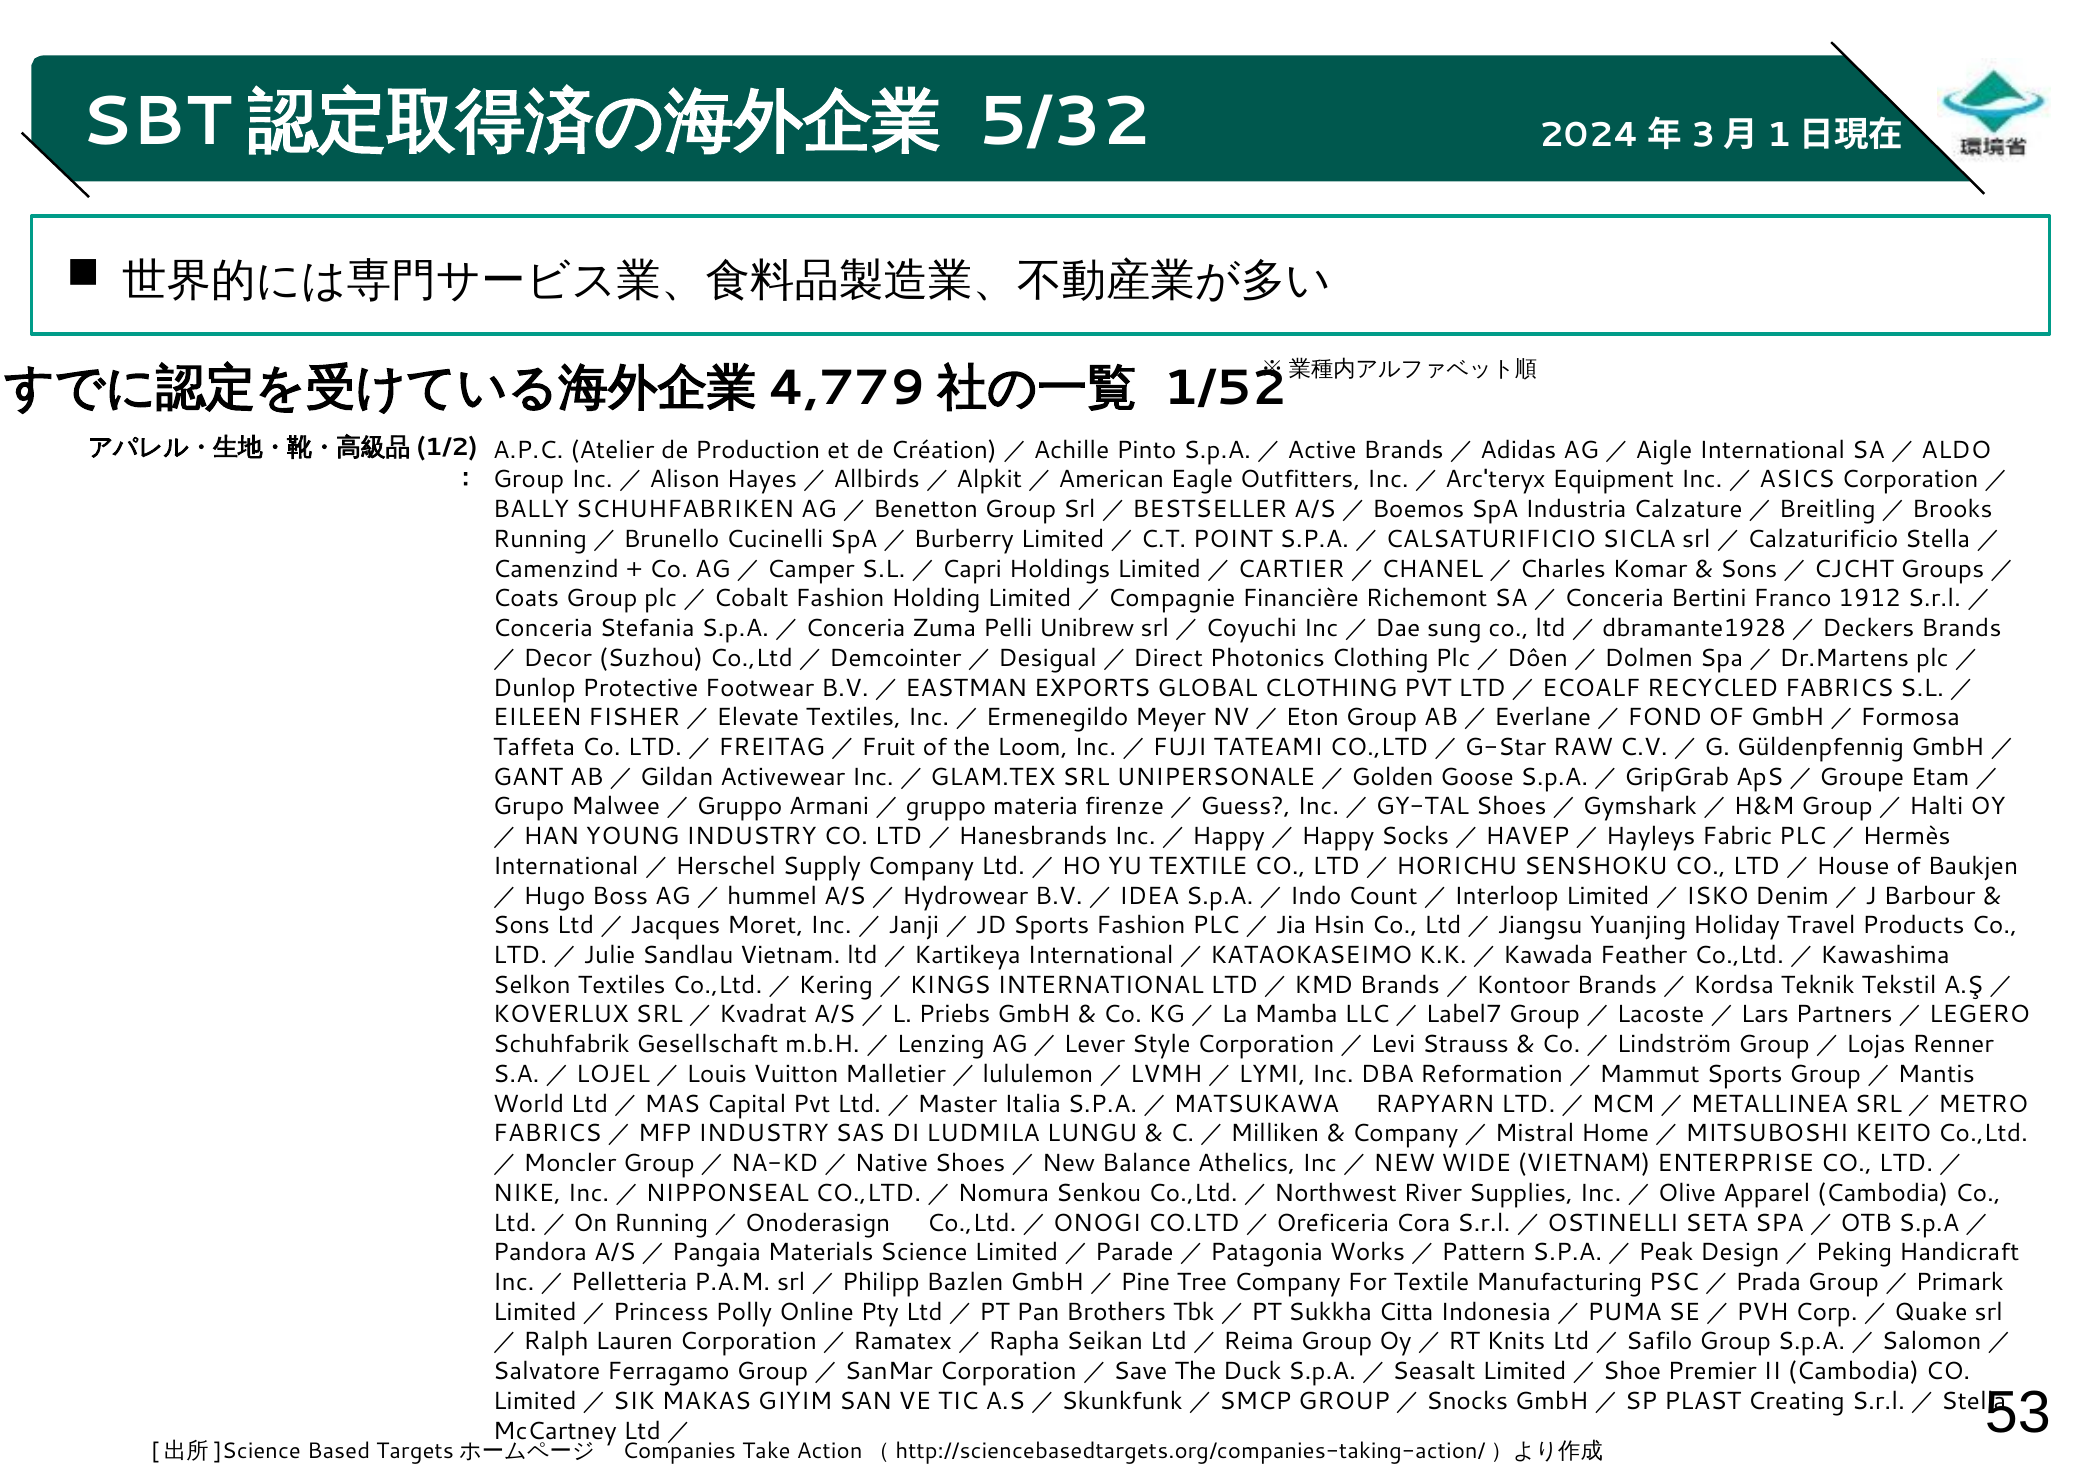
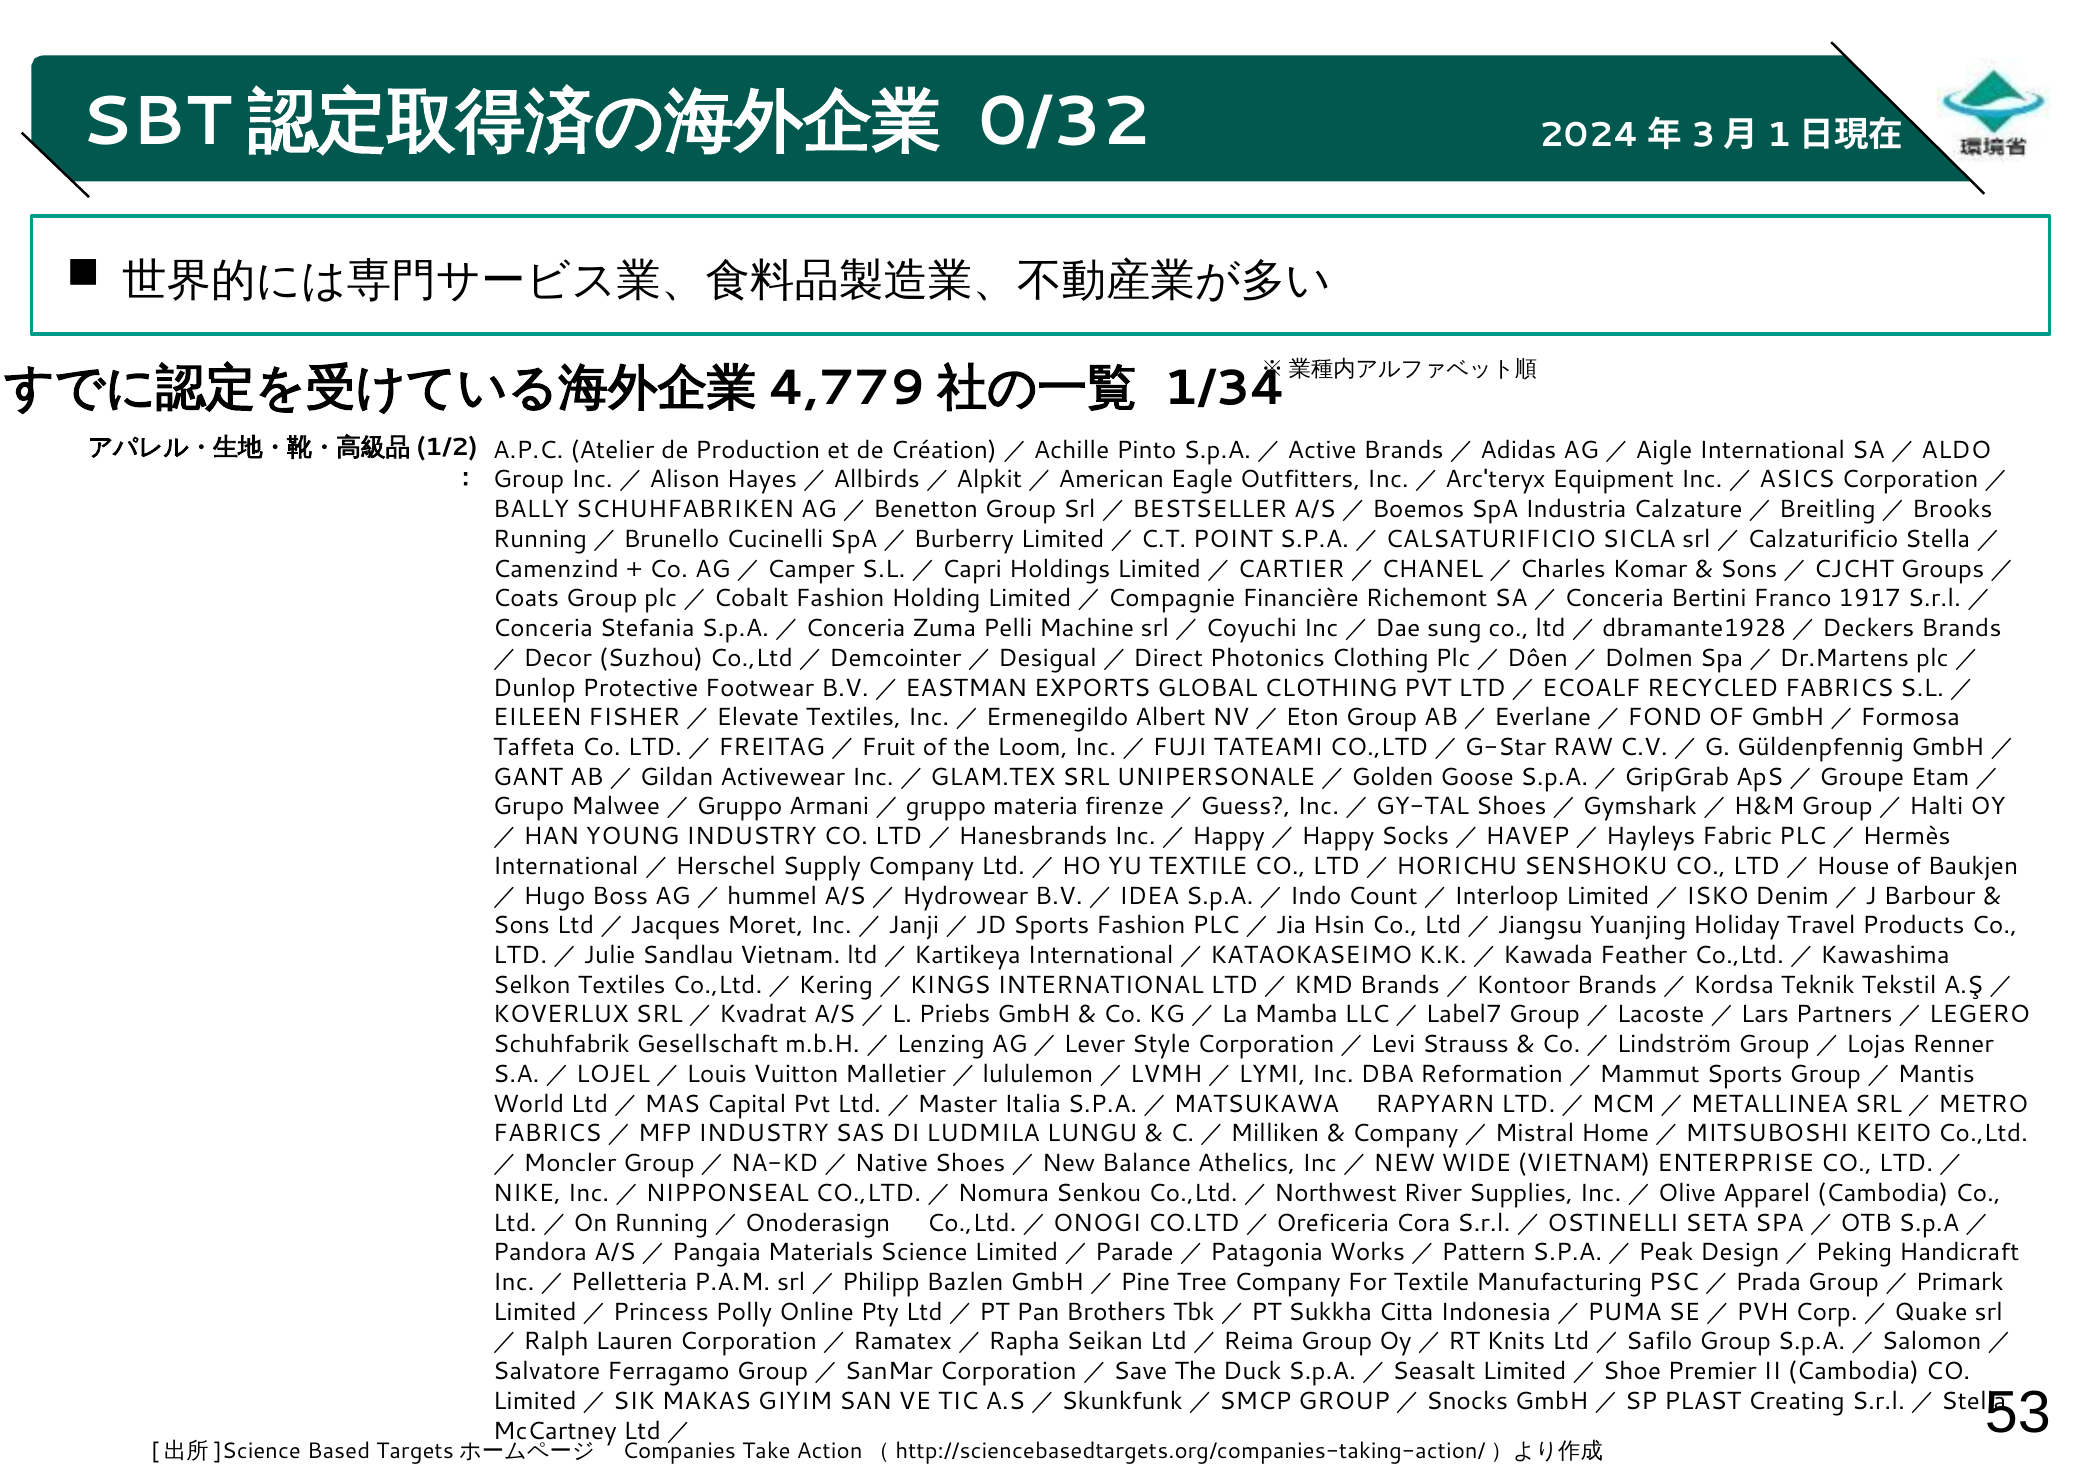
5/32: 5/32 -> 0/32 (1065, 121)
1/52: 1/52 -> 1/34 (1225, 388)
1912: 1912 -> 1917 (1870, 598)
Unibrew: Unibrew -> Machine (1087, 628)
Meyer: Meyer -> Albert (1170, 717)
